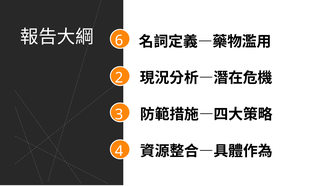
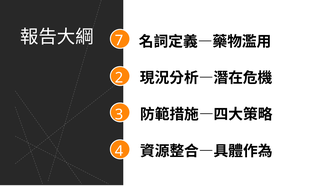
6: 6 -> 7 (119, 41)
